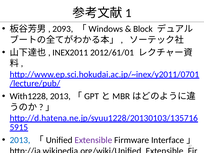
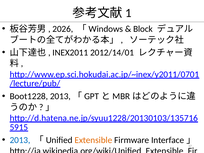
2093: 2093 -> 2026 (63, 29)
2012/61/01: 2012/61/01 -> 2012/14/01 (112, 53)
With1228: With1228 -> Boot1228 (29, 96)
Extensible colour: purple -> orange (93, 140)
